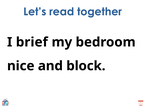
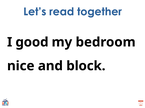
brief: brief -> good (32, 42)
